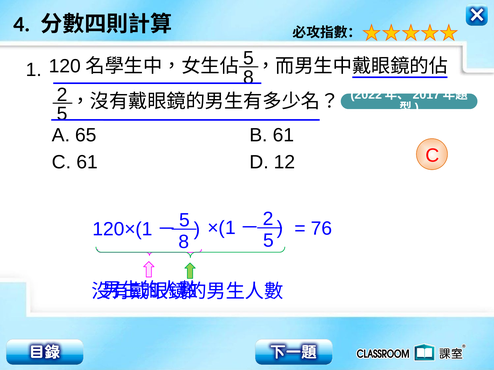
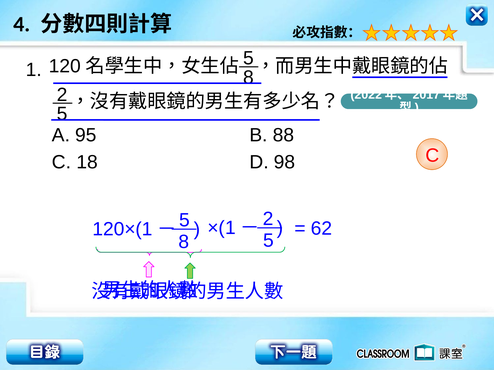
65: 65 -> 95 (86, 135)
B 61: 61 -> 88 (284, 135)
C 61: 61 -> 18 (87, 163)
12: 12 -> 98 (285, 163)
76: 76 -> 62 (322, 229)
